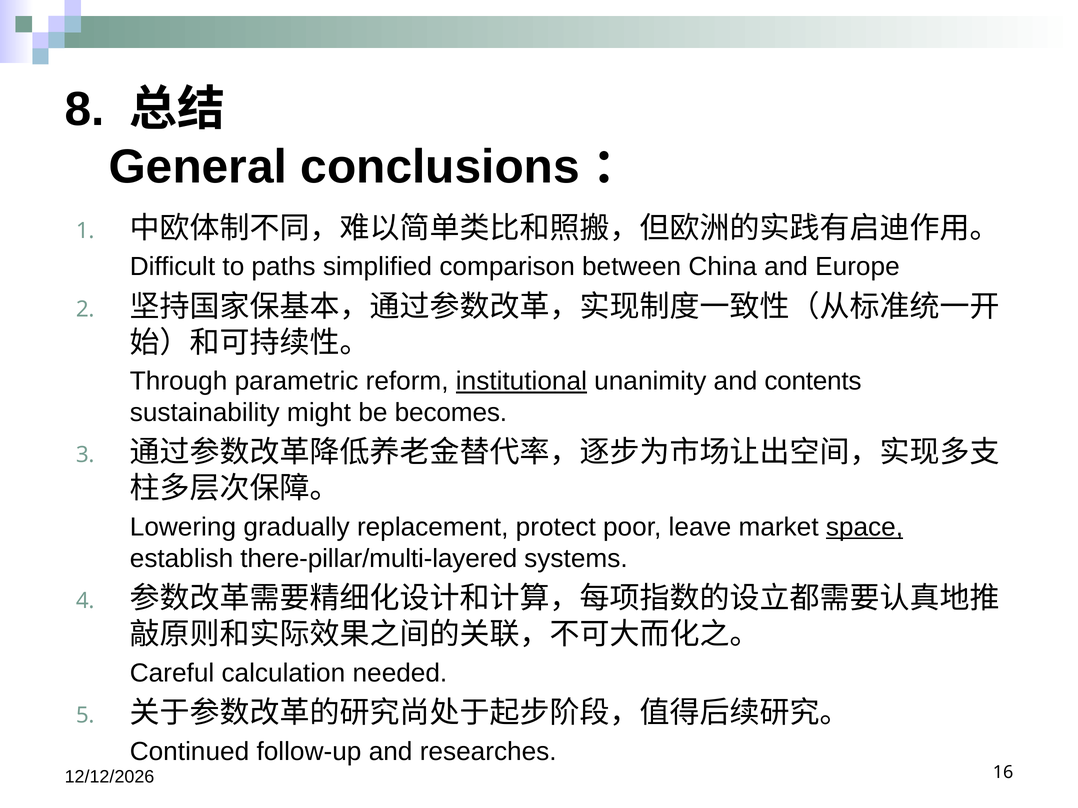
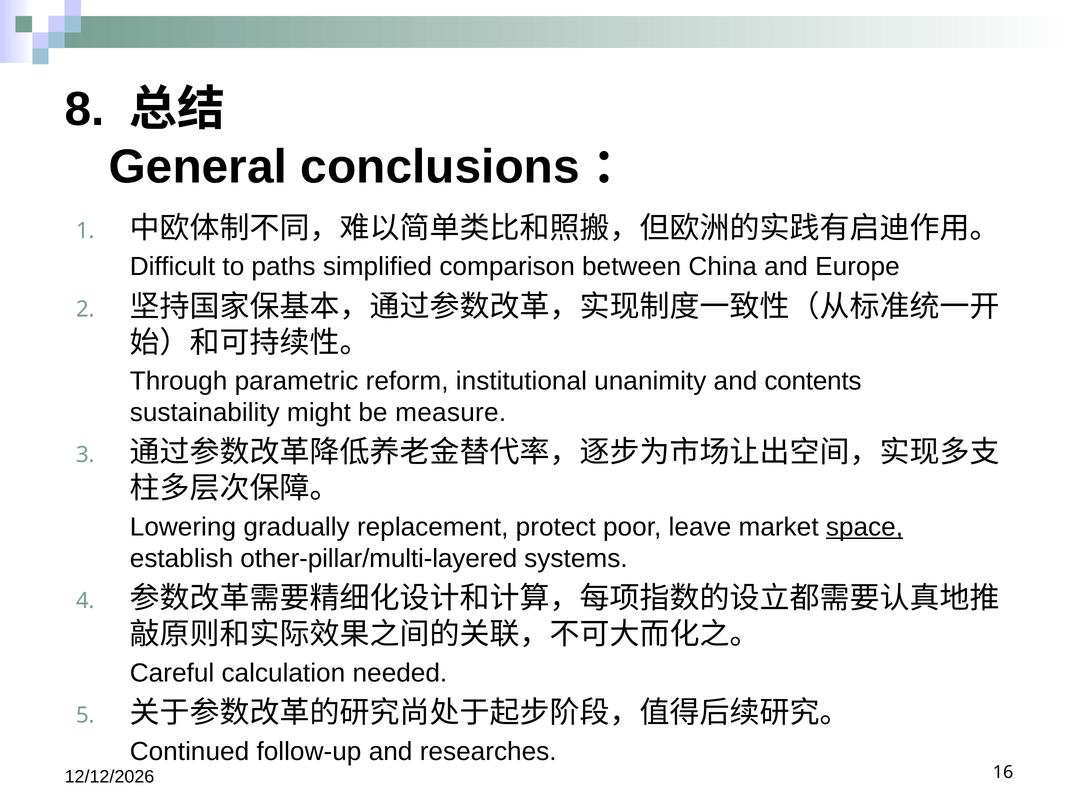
institutional underline: present -> none (521, 381)
becomes: becomes -> measure (451, 413)
there-pillar/multi-layered: there-pillar/multi-layered -> other-pillar/multi-layered (379, 559)
